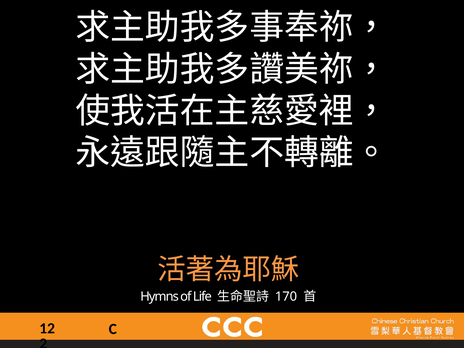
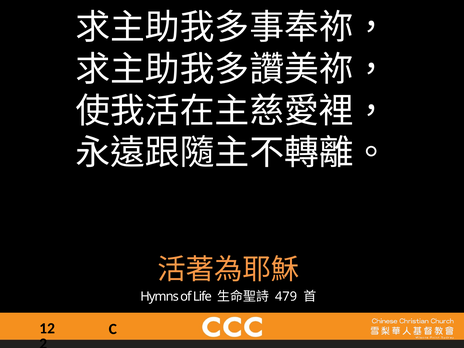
170: 170 -> 479 (286, 297)
